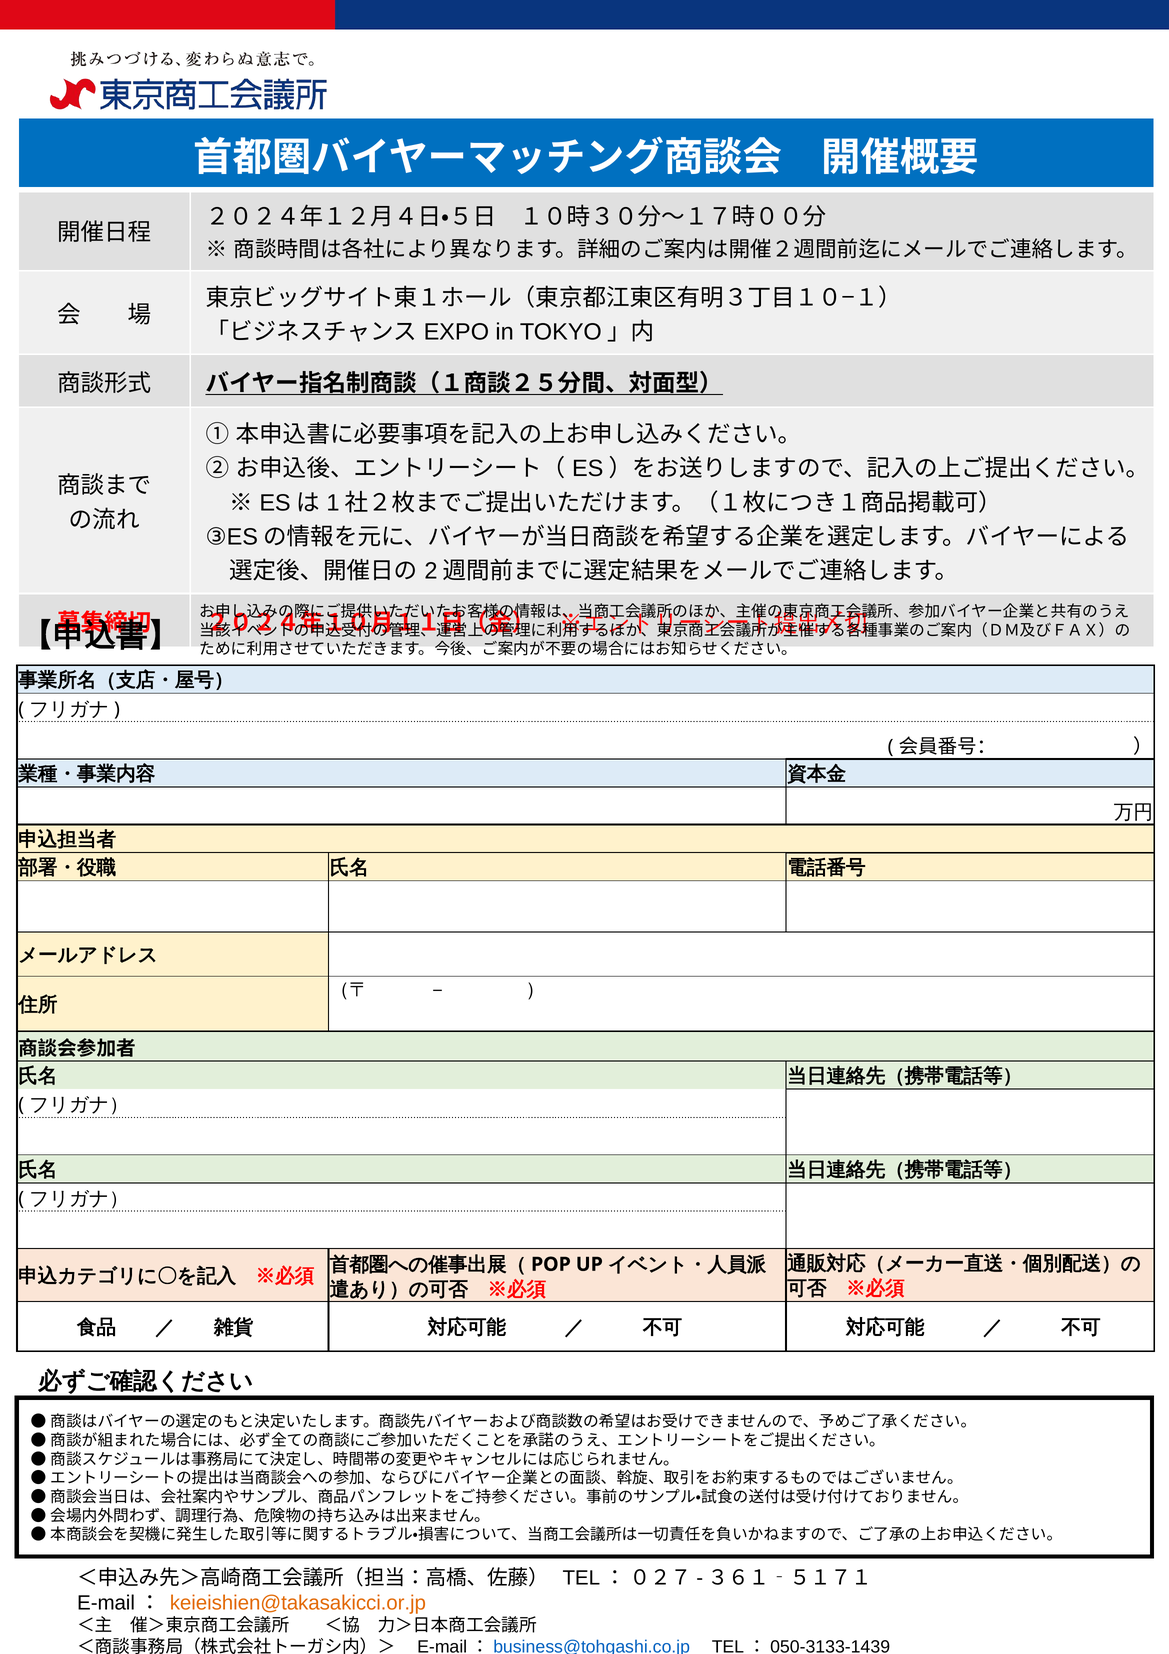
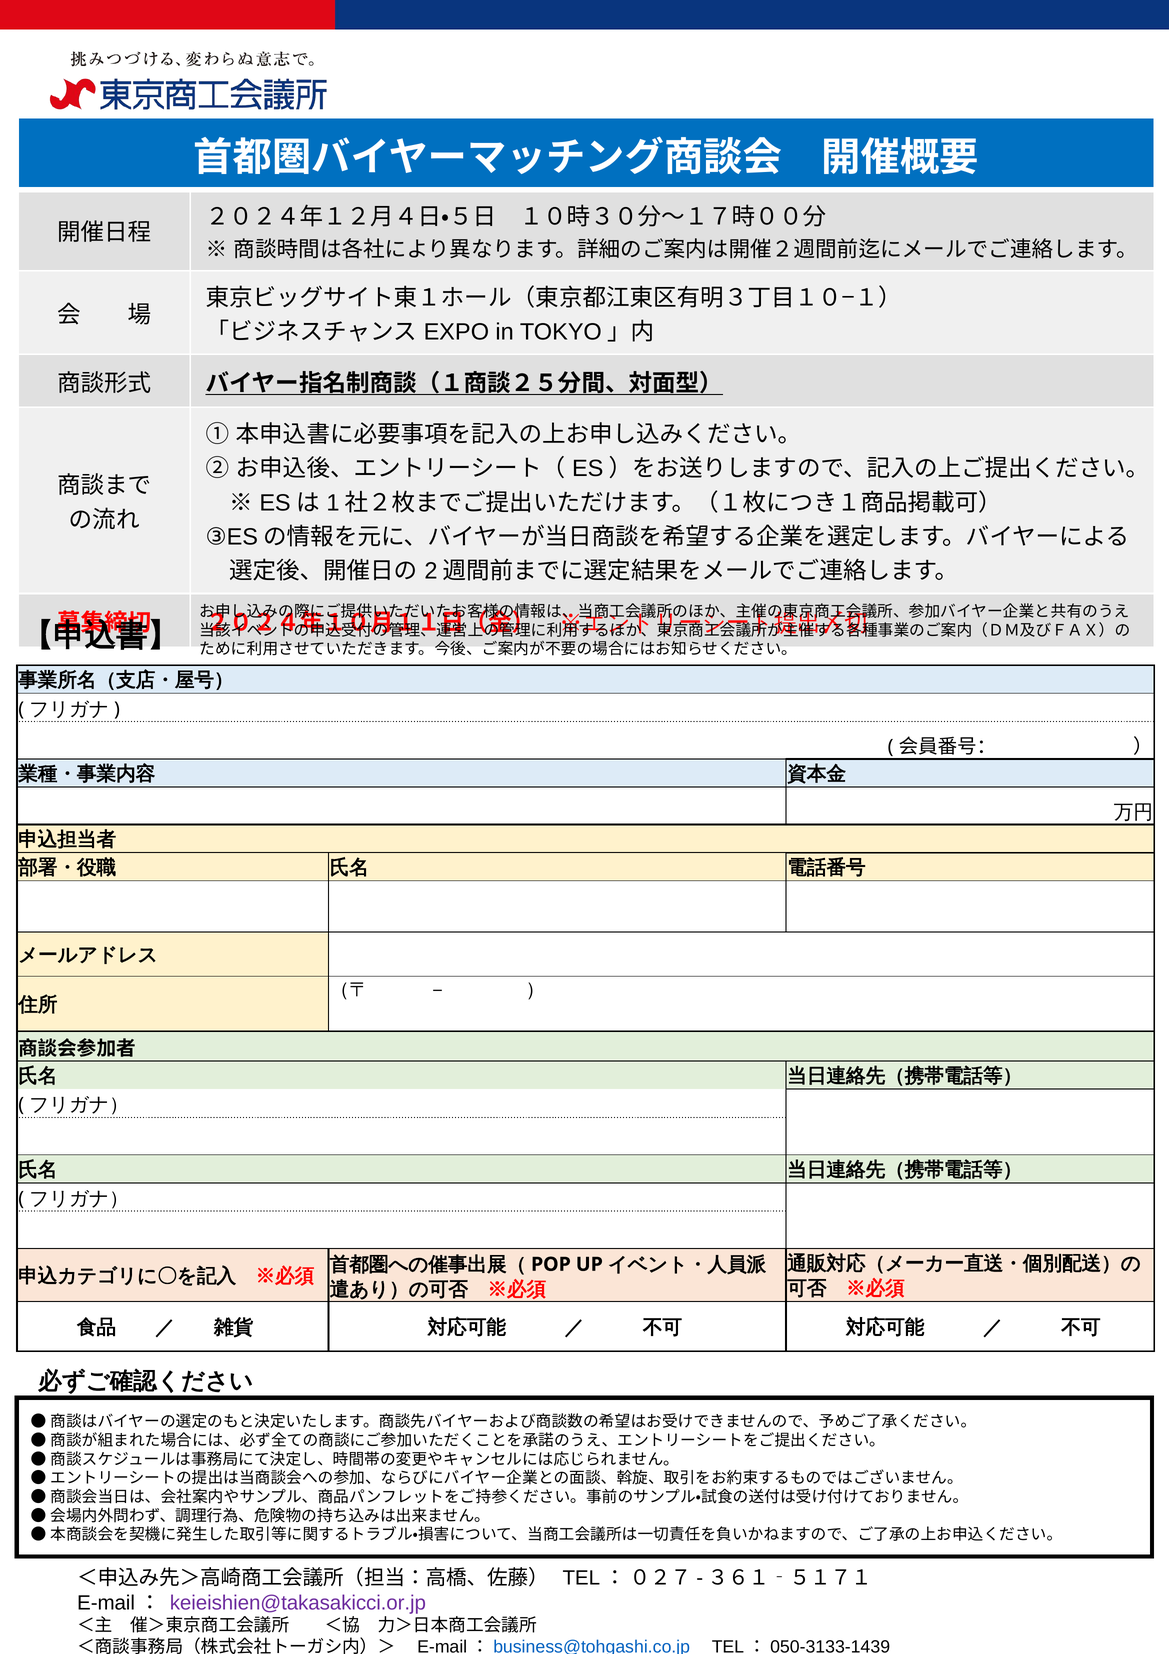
keieishien@takasakicci.or.jp colour: orange -> purple (298, 1602)
